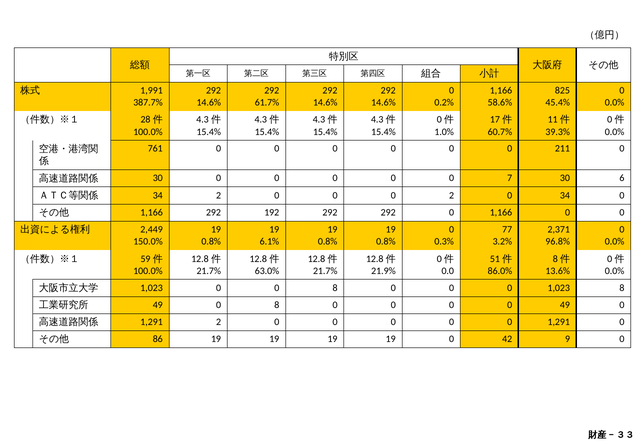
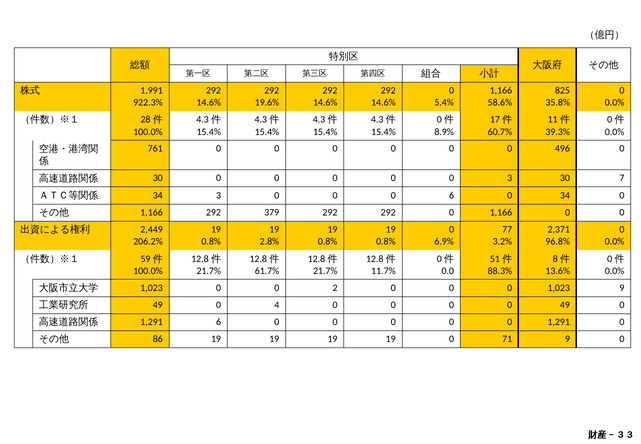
387.7%: 387.7% -> 922.3% (148, 102)
61.7%: 61.7% -> 19.6% (267, 102)
0.2%: 0.2% -> 5.4% (444, 102)
45.4%: 45.4% -> 35.8% (558, 102)
1.0%: 1.0% -> 8.9% (444, 132)
211: 211 -> 496 (562, 149)
0 7: 7 -> 3 (510, 178)
6: 6 -> 7 (622, 178)
34 2: 2 -> 3 (219, 195)
0 2: 2 -> 6 (451, 195)
192: 192 -> 379 (272, 212)
150.0%: 150.0% -> 206.2% (148, 241)
6.1%: 6.1% -> 2.8% (269, 241)
0.3%: 0.3% -> 6.9% (444, 241)
63.0%: 63.0% -> 61.7% (267, 271)
21.9%: 21.9% -> 11.7% (383, 271)
86.0%: 86.0% -> 88.3% (500, 271)
0 0 8: 8 -> 2 (335, 288)
1,023 8: 8 -> 9 (622, 288)
49 0 8: 8 -> 4 (277, 305)
1,291 2: 2 -> 6 (219, 322)
42: 42 -> 71 (507, 339)
